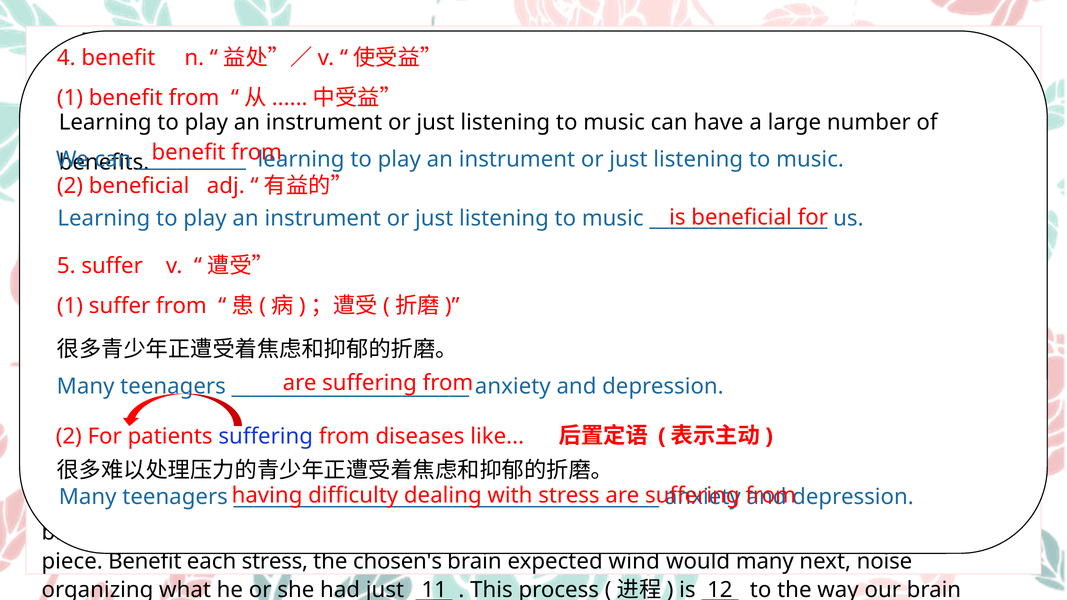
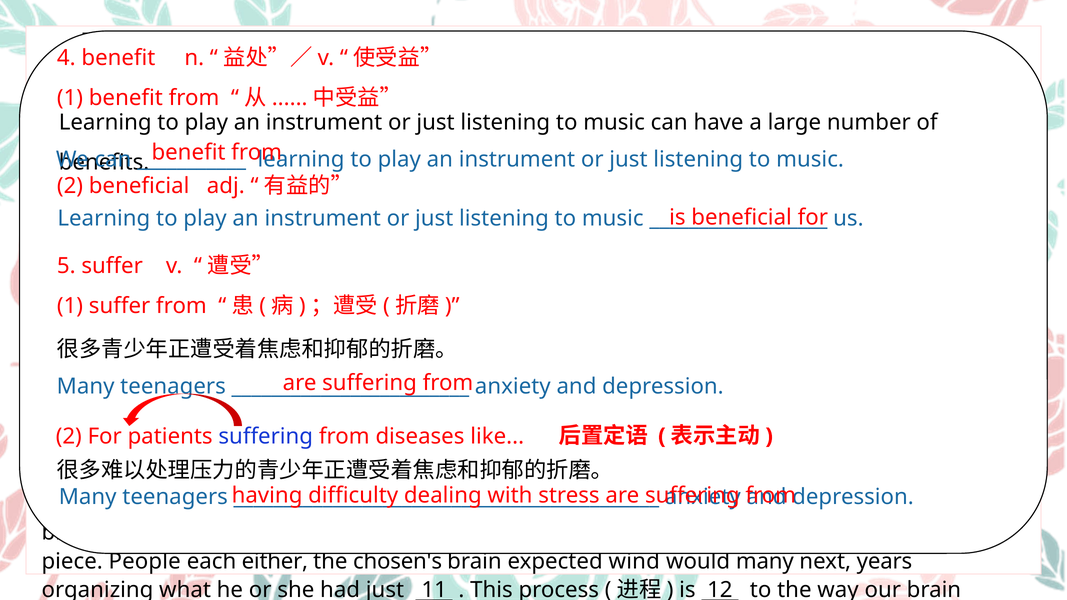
piece Benefit: Benefit -> People (145, 561)
each stress: stress -> either (275, 561)
next noise: noise -> years (884, 561)
